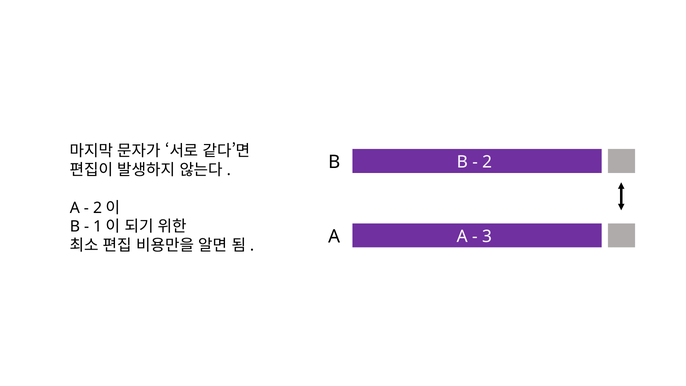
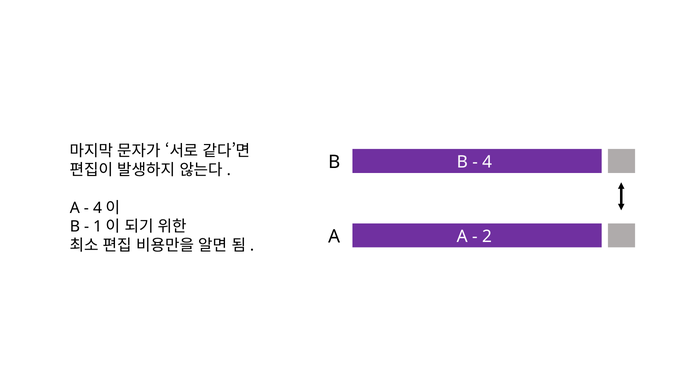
2: 2 -> 4 (487, 162)
2: 2 -> 4 (98, 208)
3: 3 -> 2 (487, 236)
